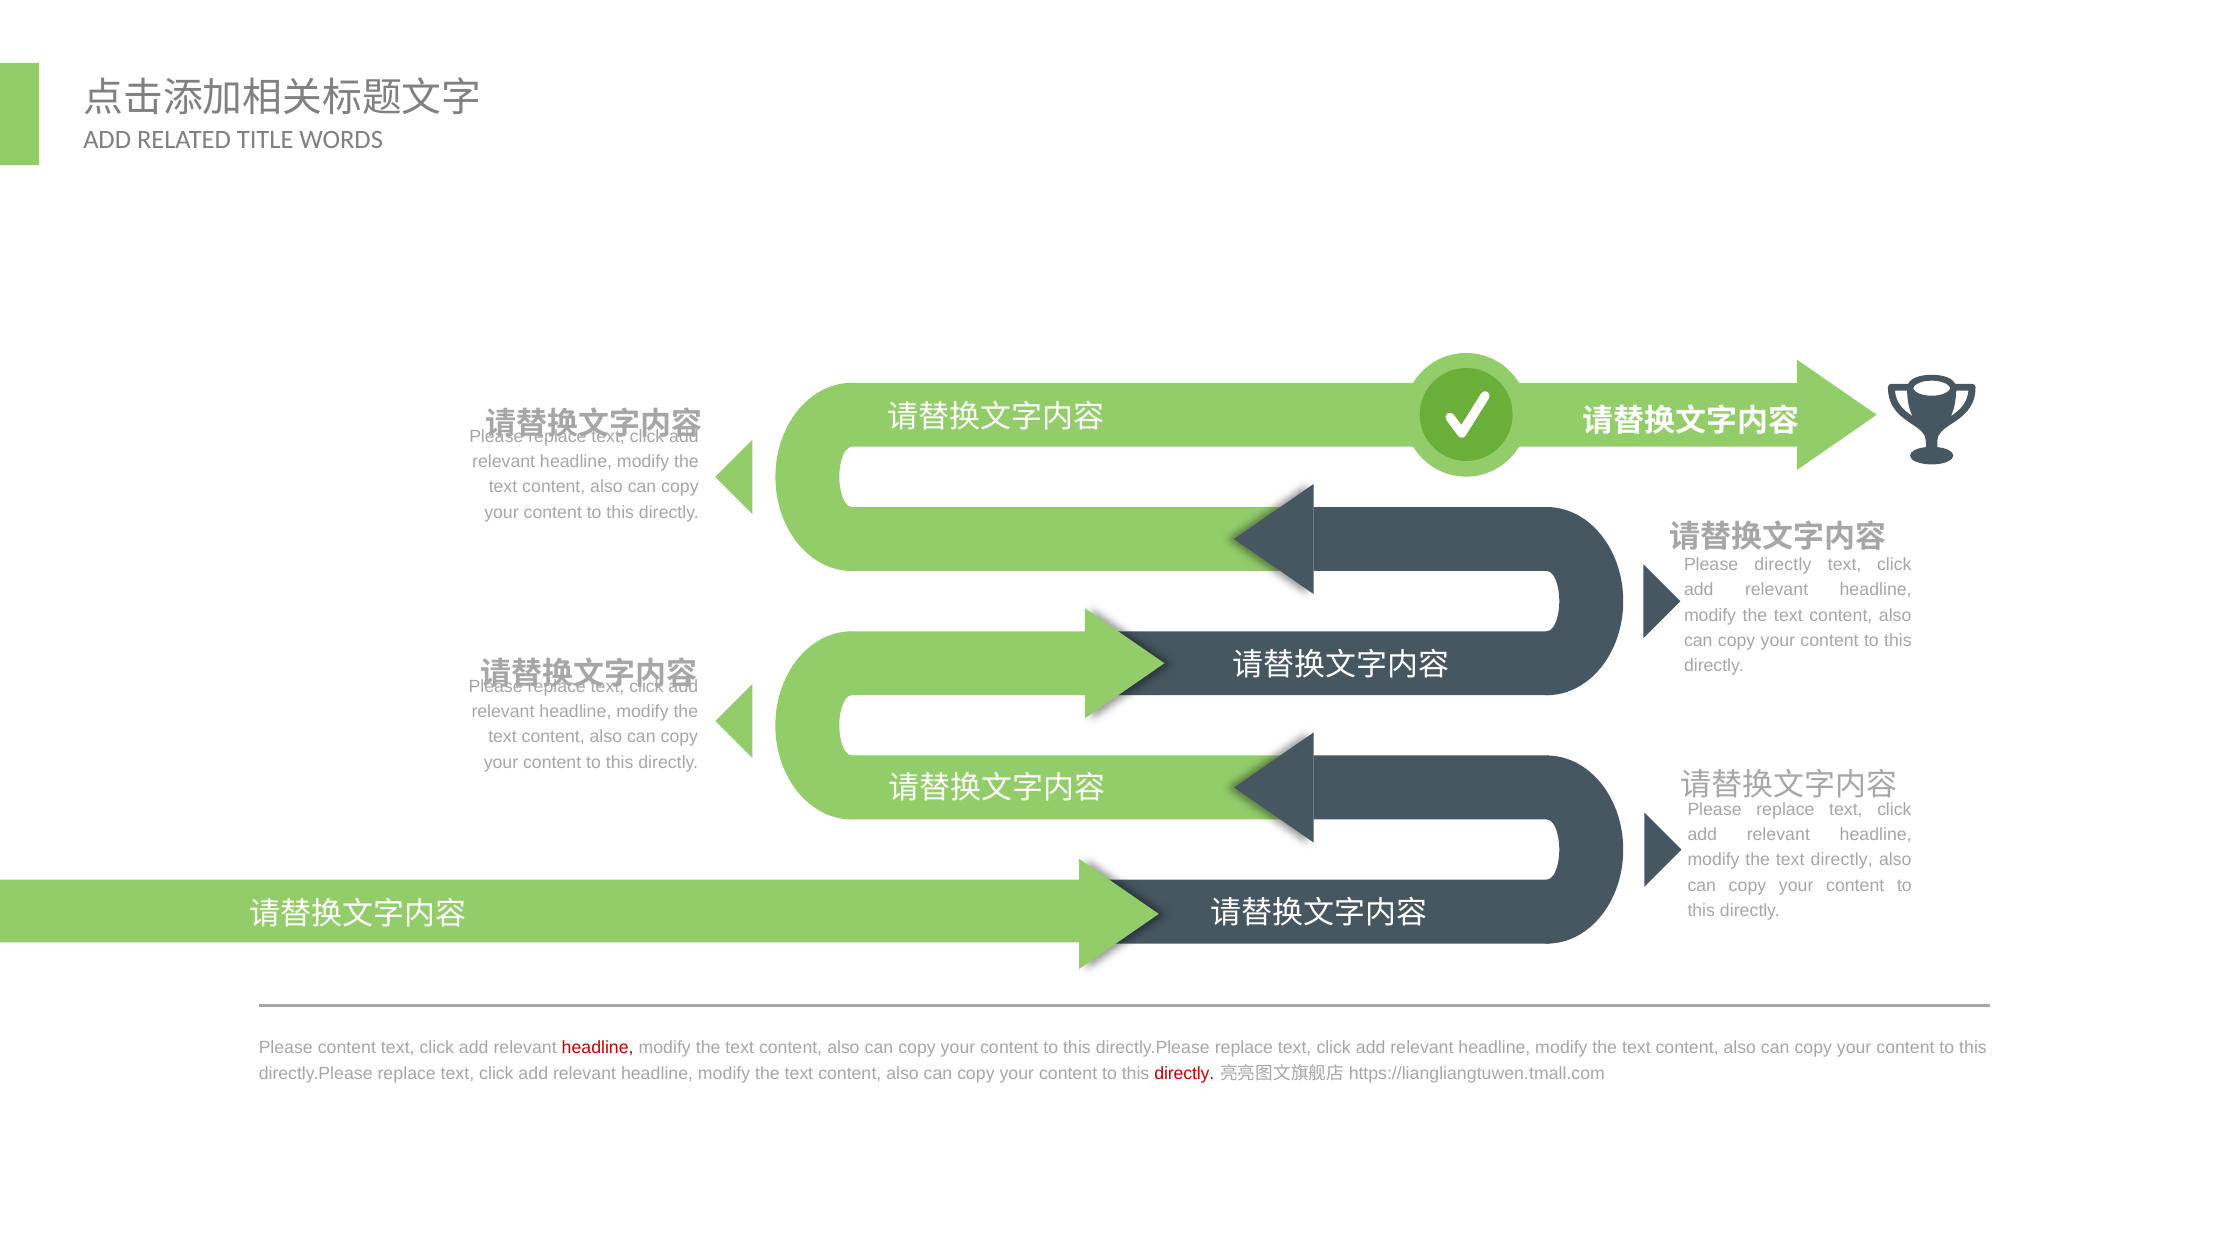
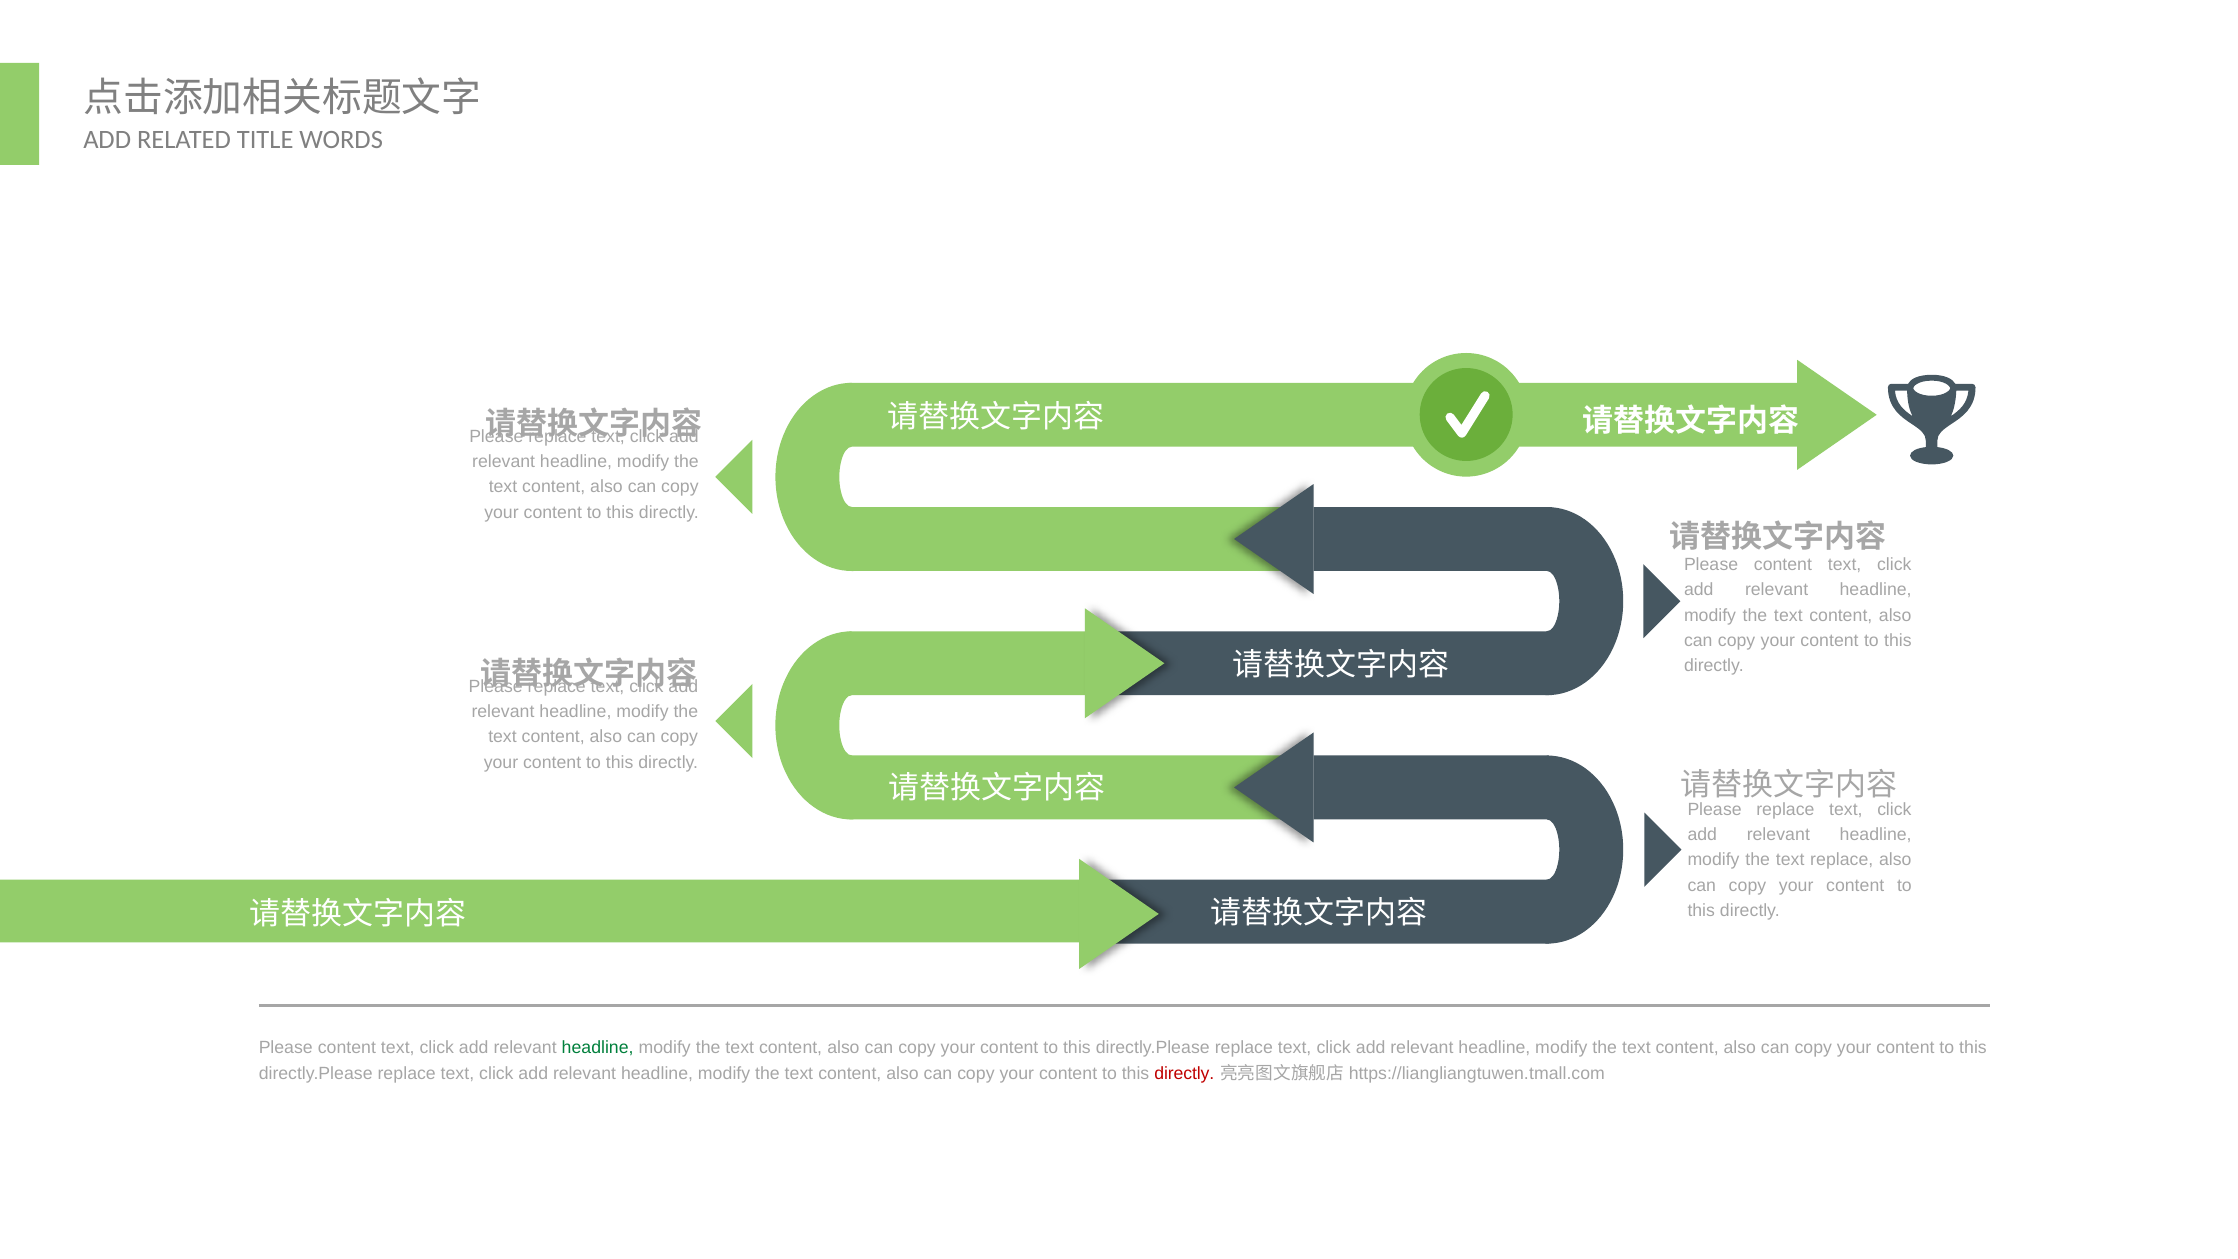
directly: directly -> content (1783, 565)
text directly: directly -> replace (1842, 860)
headline colour: red -> green (598, 1048)
